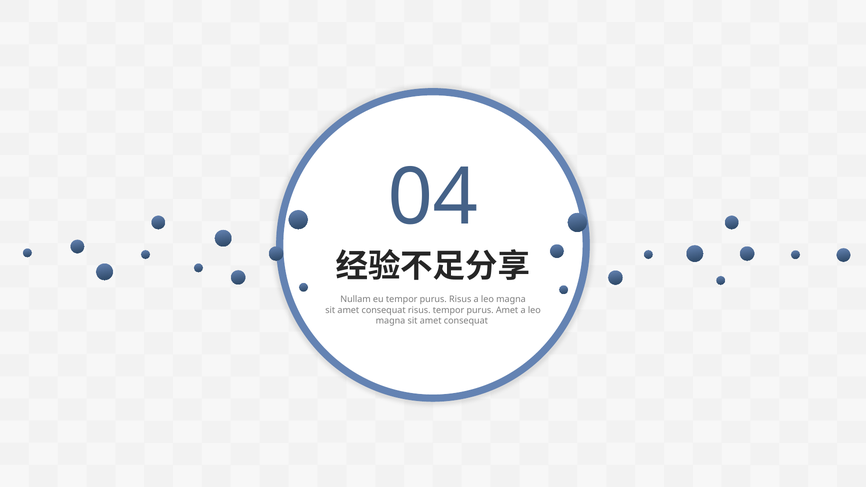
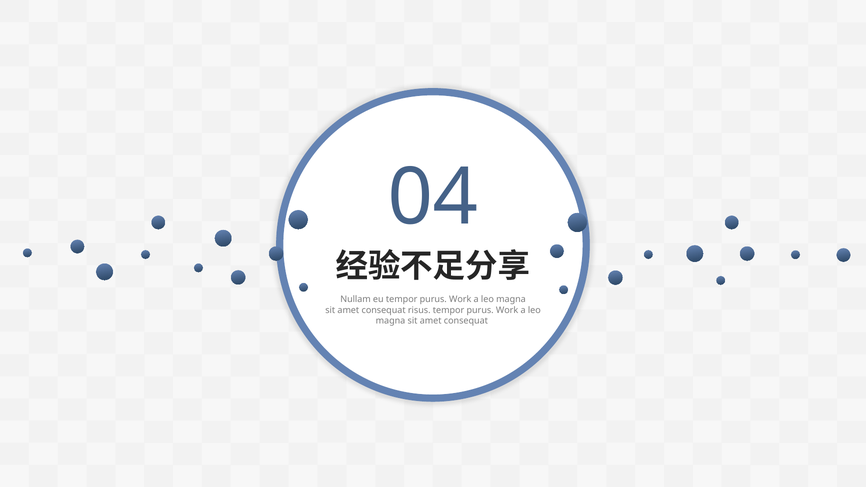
eu tempor purus Risus: Risus -> Work (460, 299)
risus tempor purus Amet: Amet -> Work (507, 310)
